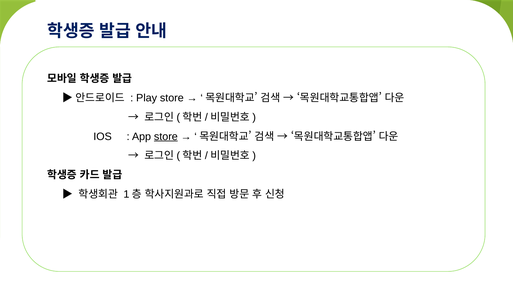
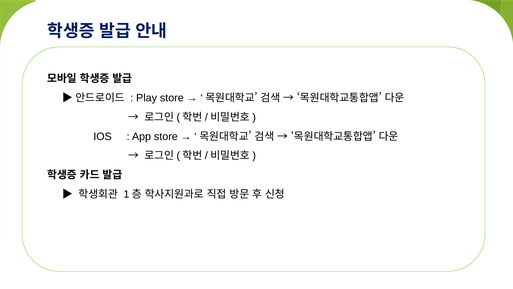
store underline: present -> none (166, 136)
